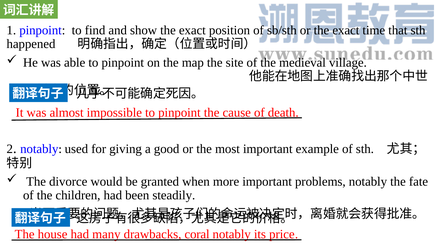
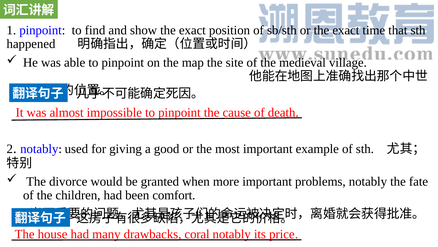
steadily: steadily -> comfort (174, 195)
